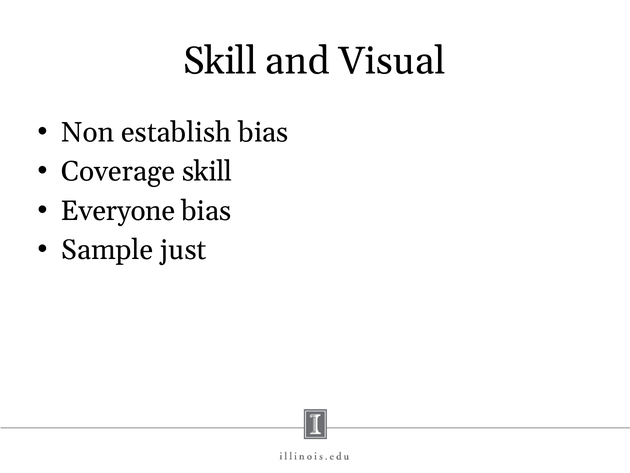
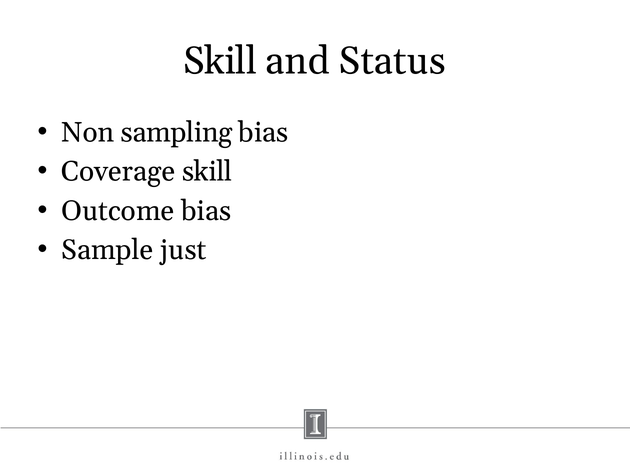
Visual: Visual -> Status (392, 61)
establish: establish -> sampling (177, 132)
Everyone: Everyone -> Outcome (118, 211)
